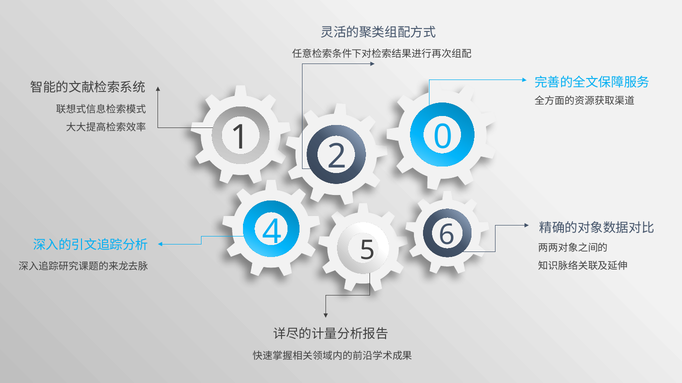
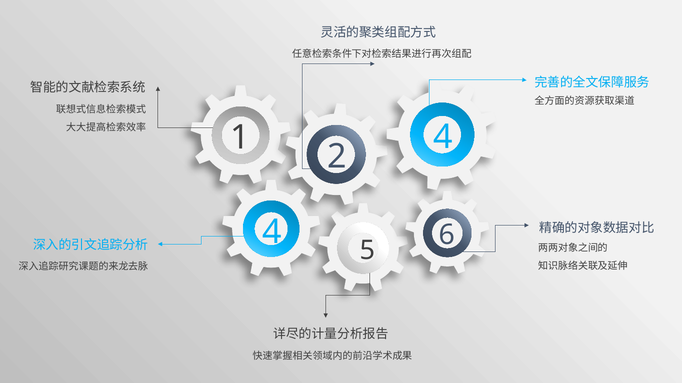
0: 0 -> 4 (443, 137)
